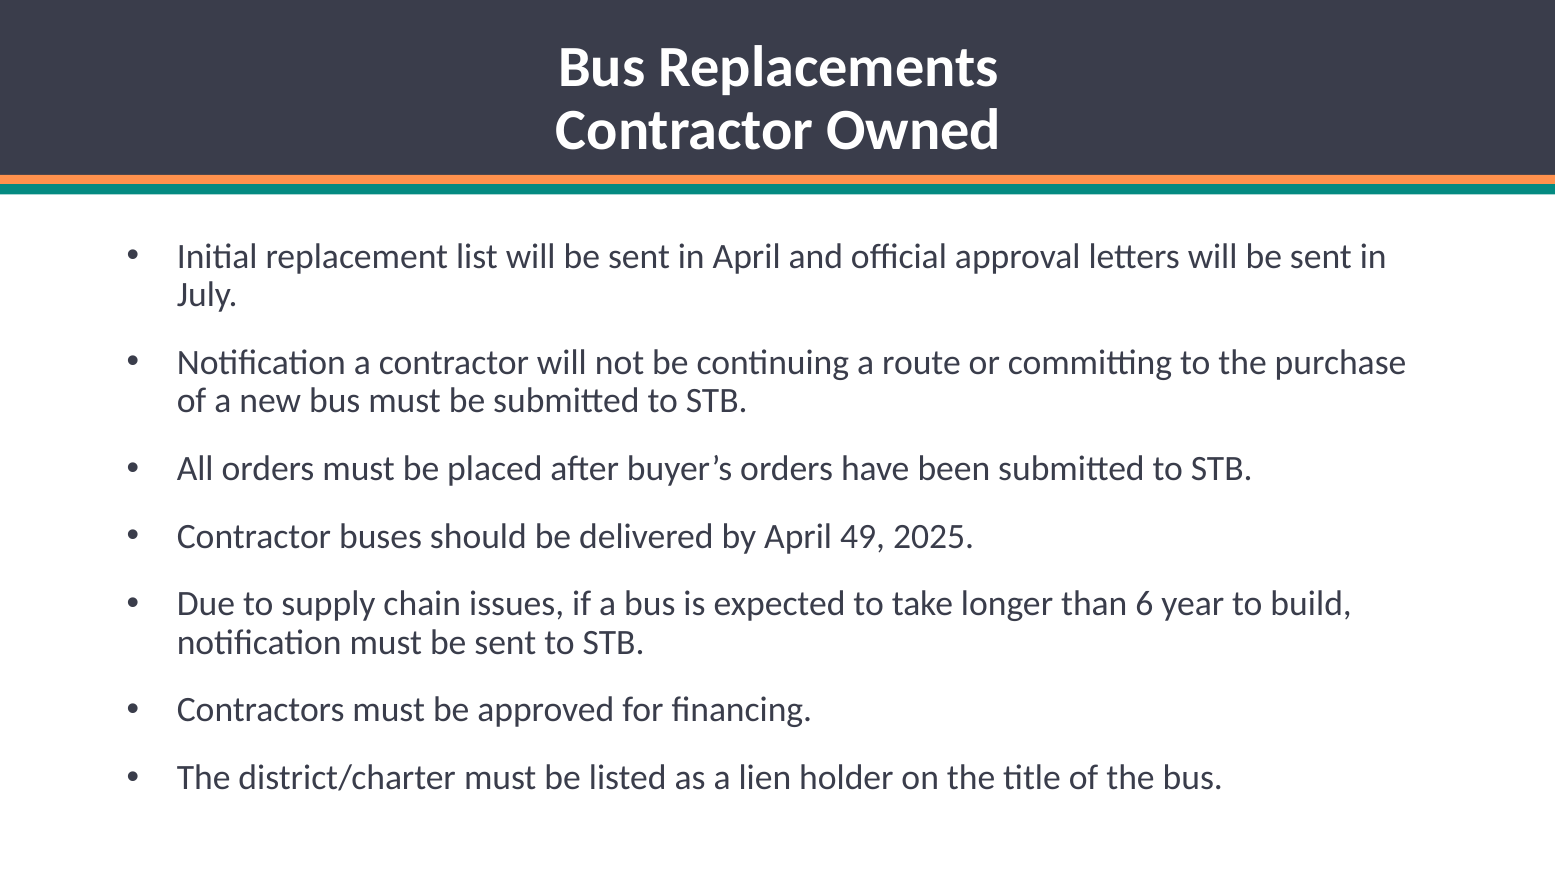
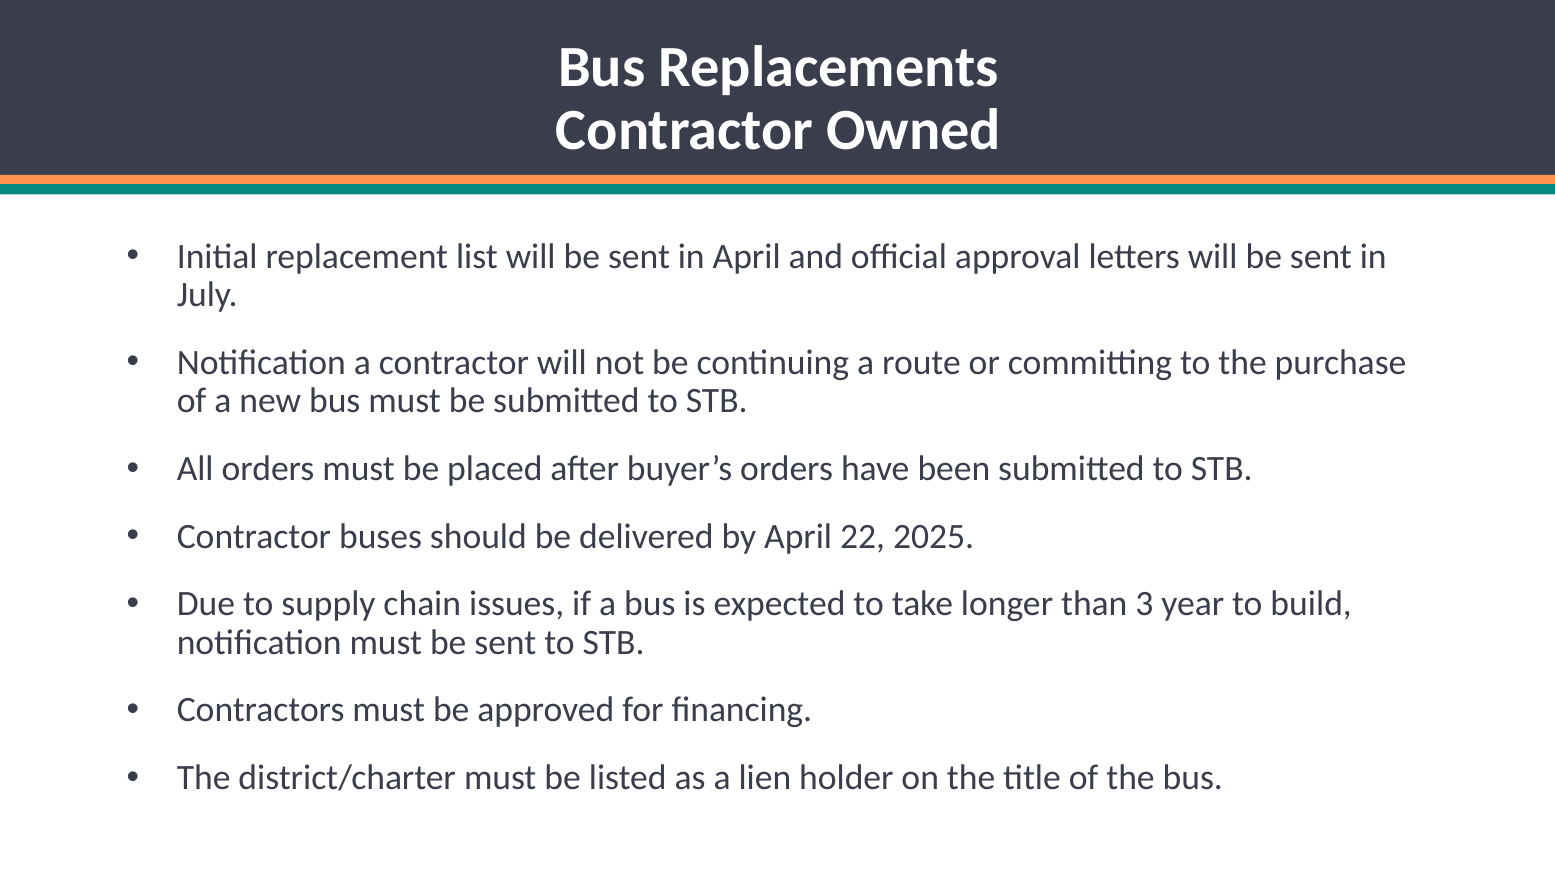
49: 49 -> 22 (863, 536)
6: 6 -> 3 (1144, 604)
